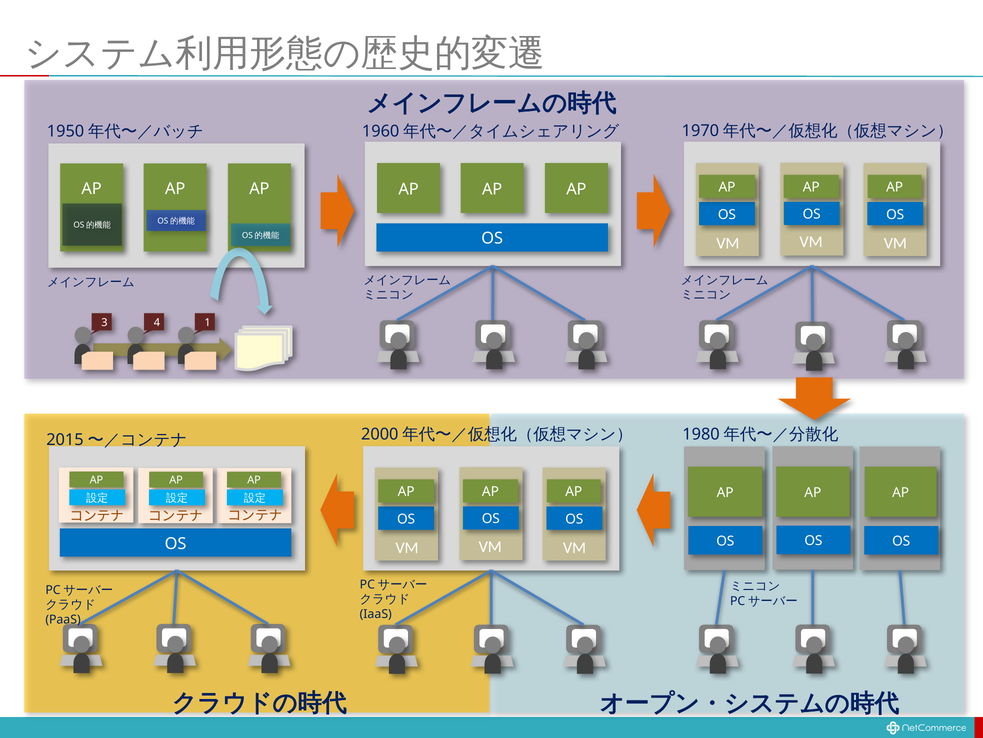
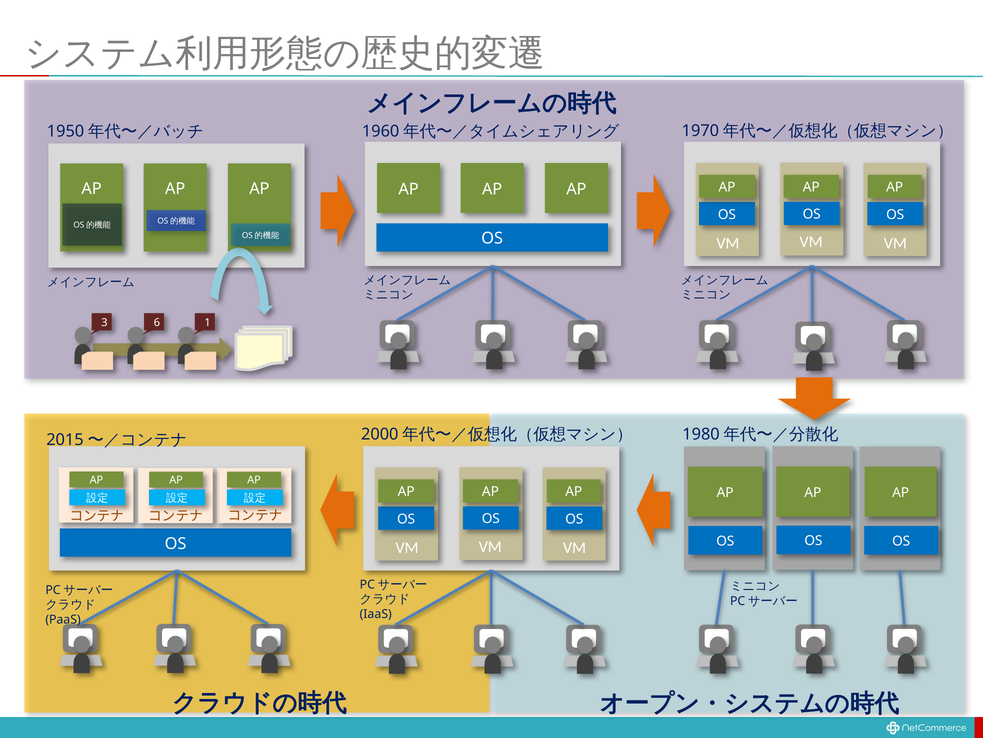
4: 4 -> 6 (157, 322)
